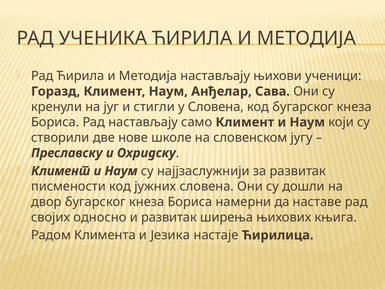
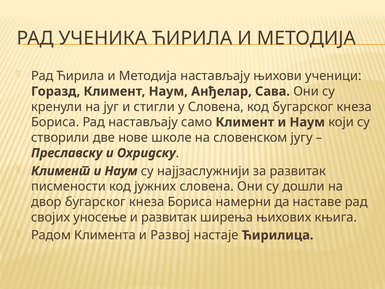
односно: односно -> уносење (100, 217)
Језика: Језика -> Развој (170, 235)
